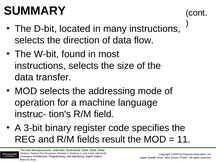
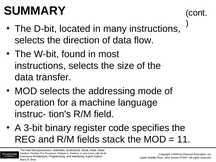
result: result -> stack (114, 139)
